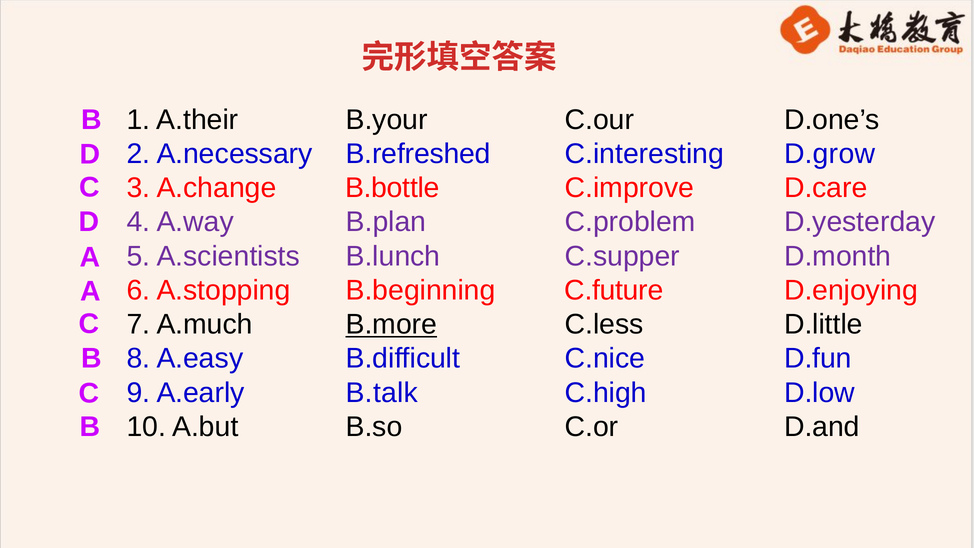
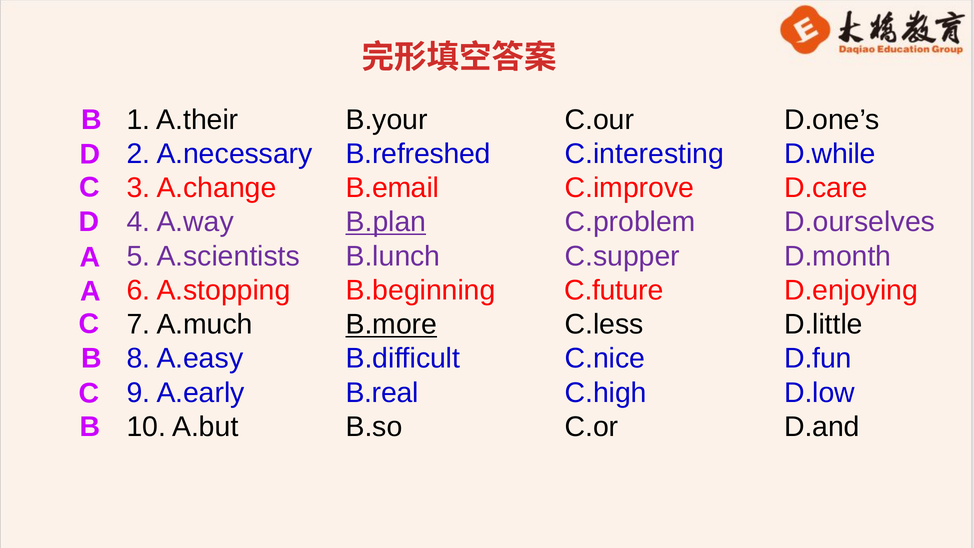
D.grow: D.grow -> D.while (830, 154)
B.bottle: B.bottle -> B.email (392, 188)
B.plan underline: none -> present (386, 222)
D.yesterday: D.yesterday -> D.ourselves (860, 222)
B.talk: B.talk -> B.real (382, 393)
